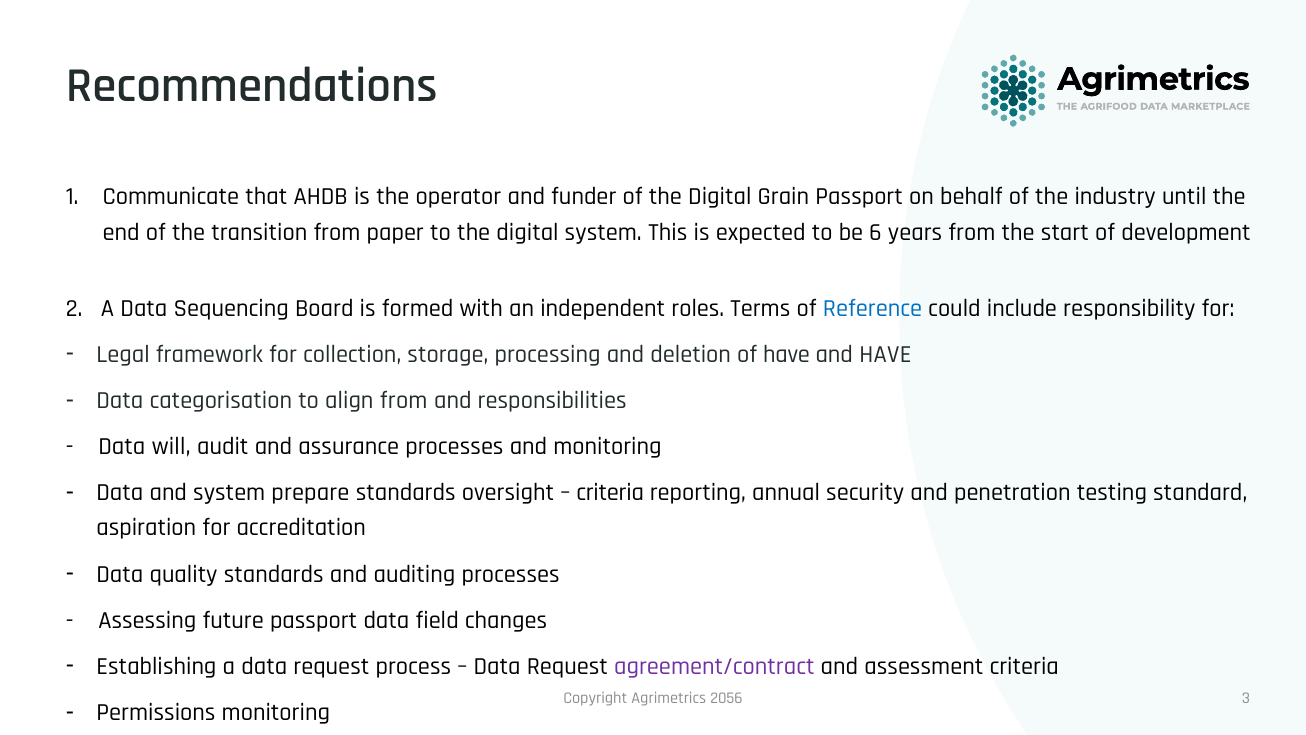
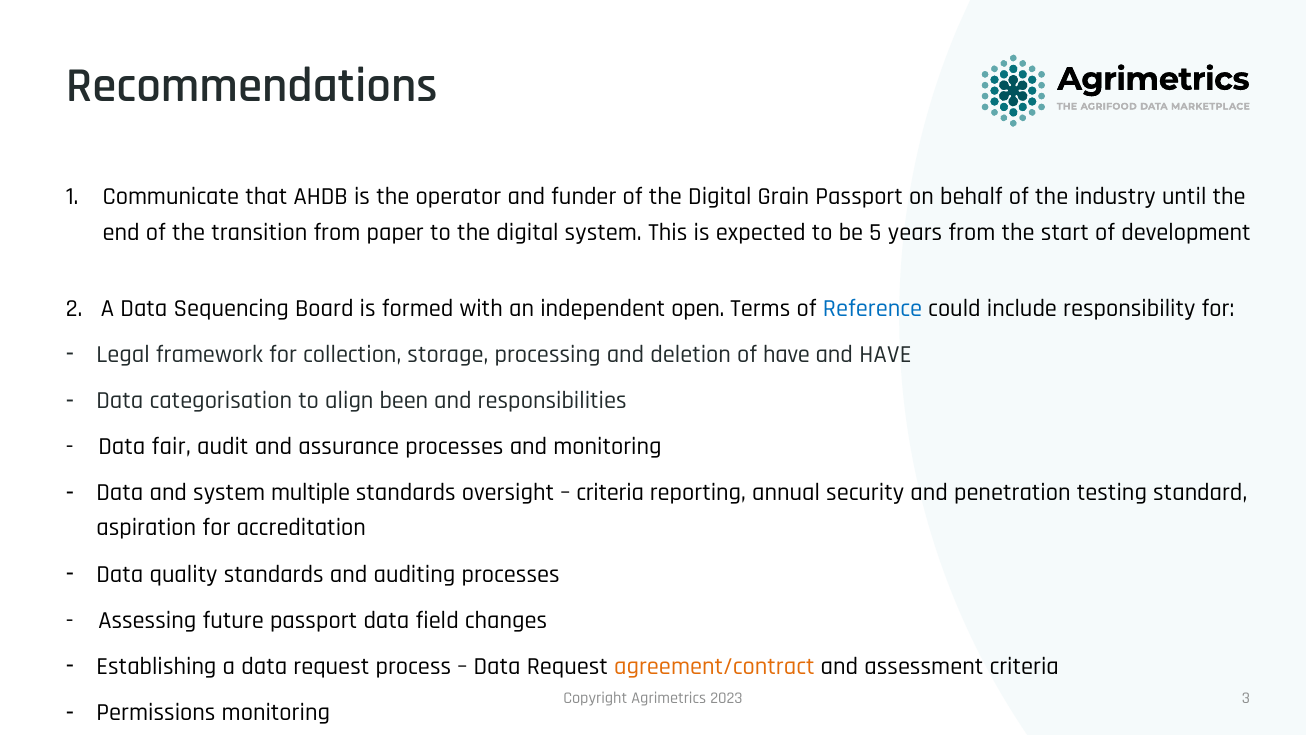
6: 6 -> 5 (875, 232)
roles: roles -> open (698, 308)
align from: from -> been (404, 400)
will: will -> fair (171, 446)
prepare: prepare -> multiple (311, 492)
agreement/contract colour: purple -> orange (714, 666)
2056: 2056 -> 2023 (726, 698)
